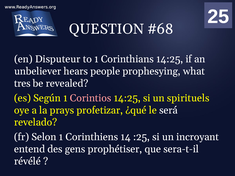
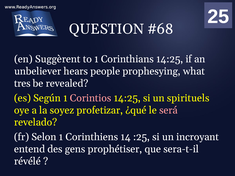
Disputeur: Disputeur -> Suggèrent (58, 59)
prays: prays -> soyez (62, 110)
será colour: white -> pink (168, 110)
